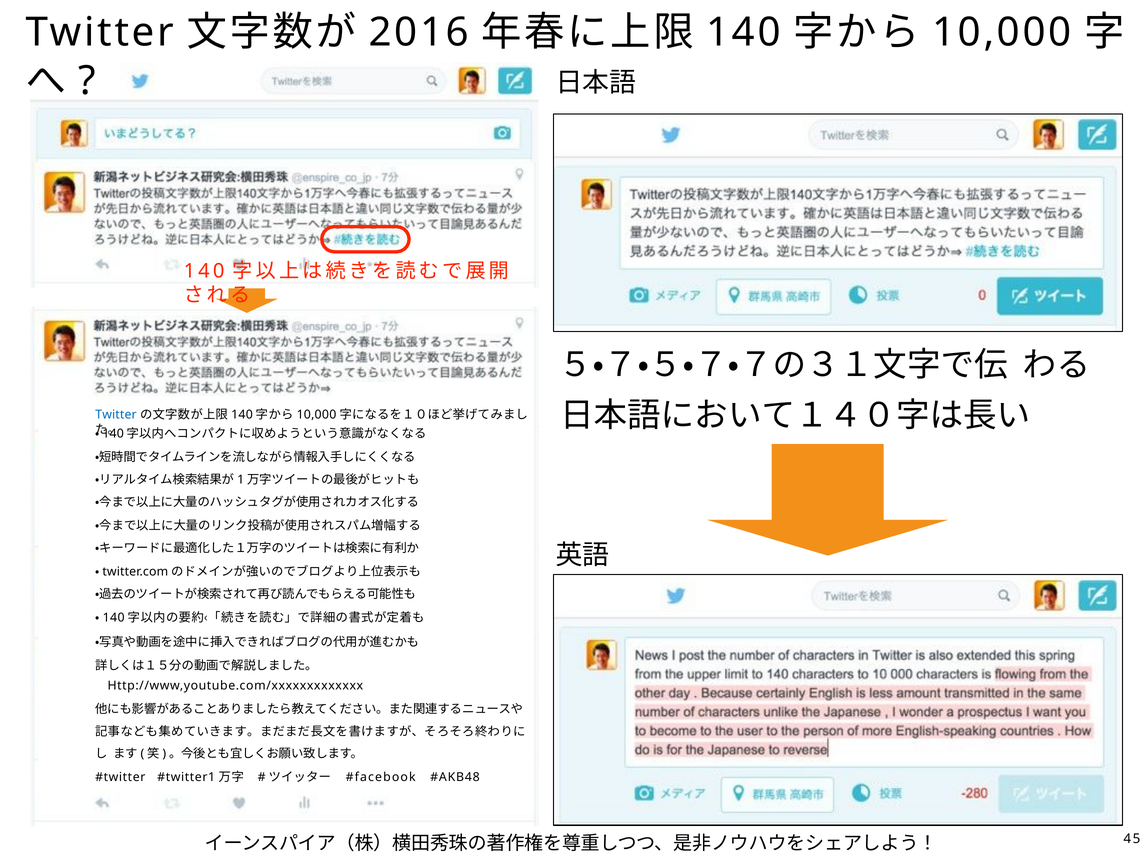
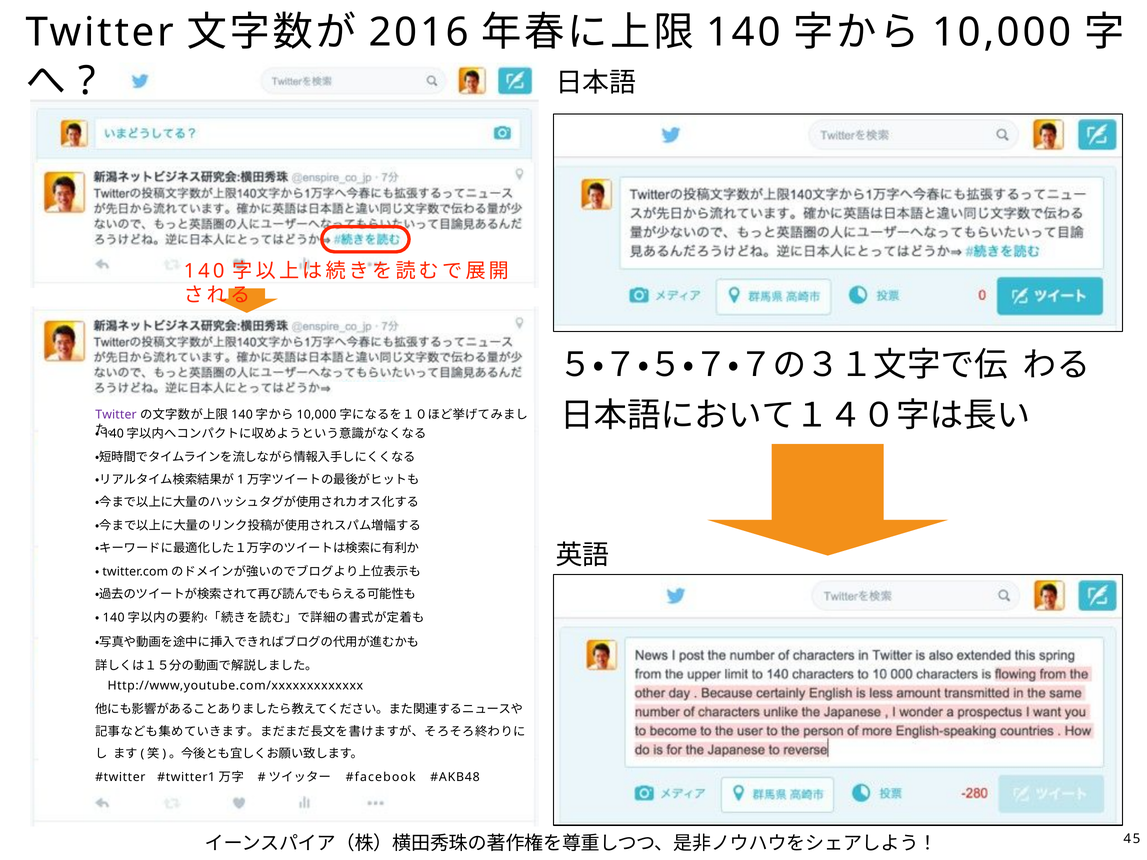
Twitter colour: blue -> purple (116, 415)
